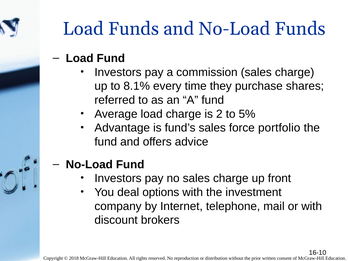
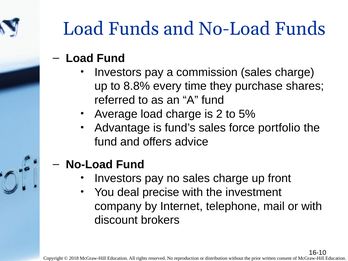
8.1%: 8.1% -> 8.8% (137, 86)
options: options -> precise (161, 192)
